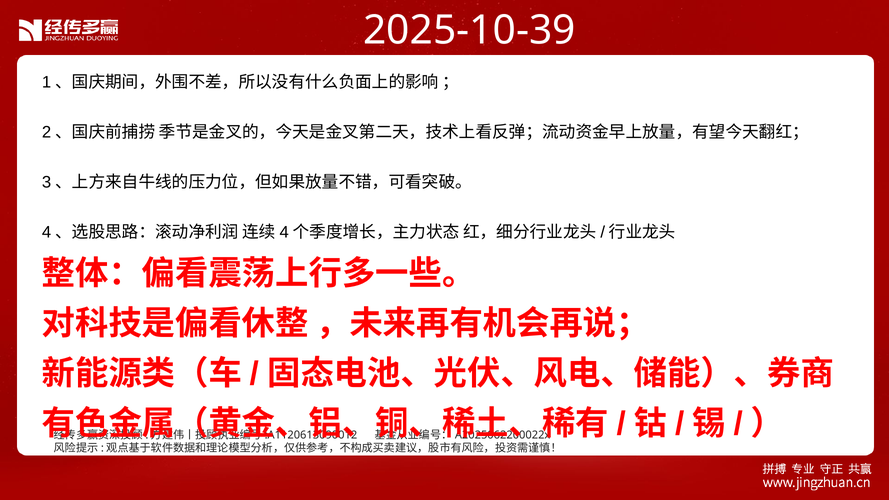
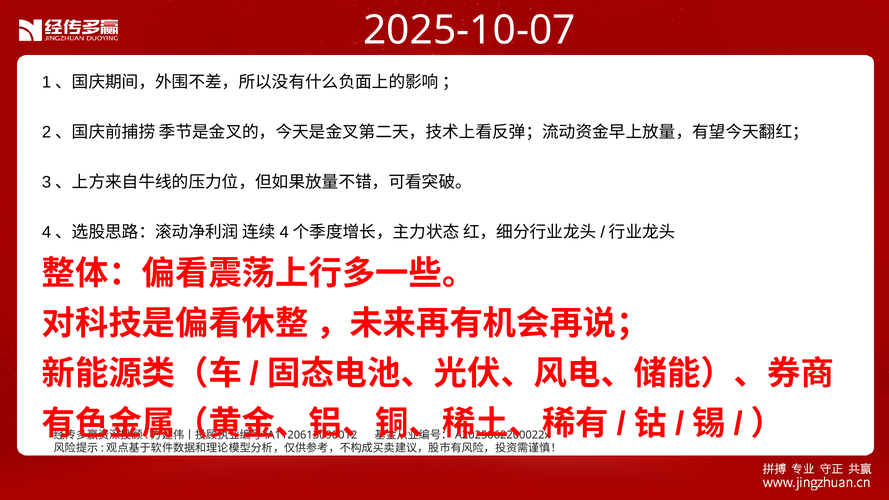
2025-10-39: 2025-10-39 -> 2025-10-07 (469, 31)
